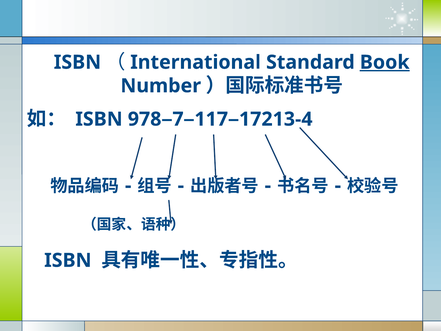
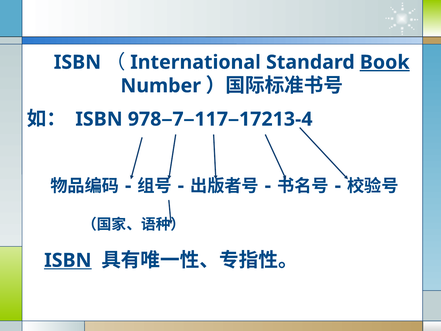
ISBN underline: none -> present (68, 260)
